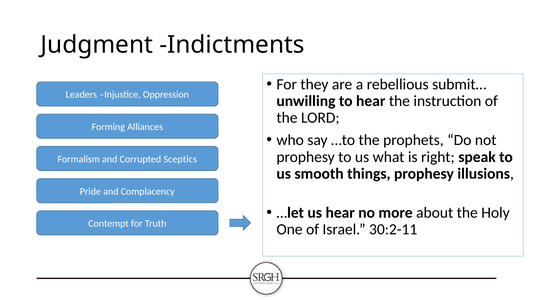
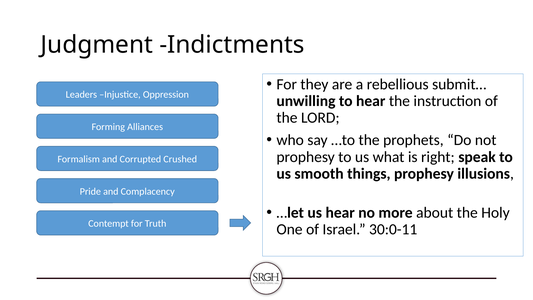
Sceptics: Sceptics -> Crushed (180, 159)
30:2-11: 30:2-11 -> 30:0-11 (393, 229)
